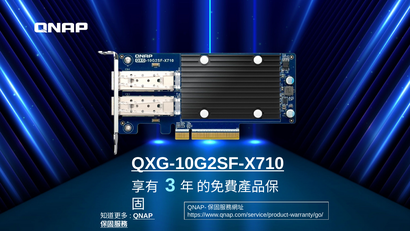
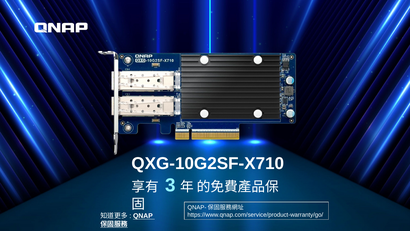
QXG-10G2SF-X710 underline: present -> none (208, 163)
